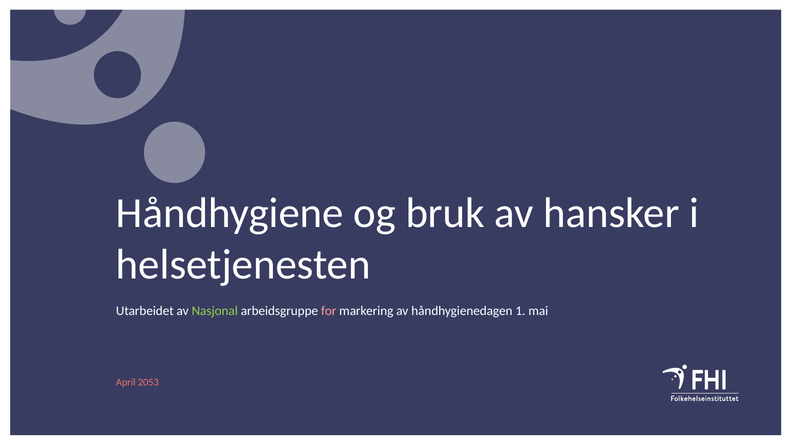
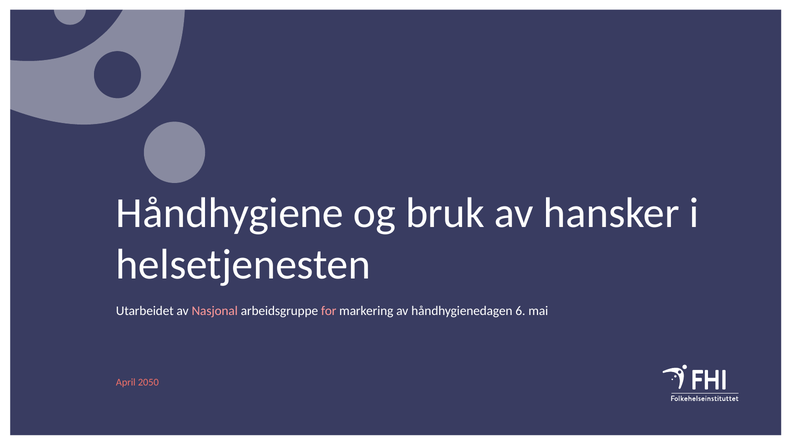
Nasjonal colour: light green -> pink (215, 311)
1: 1 -> 6 (520, 311)
2053: 2053 -> 2050 (148, 382)
